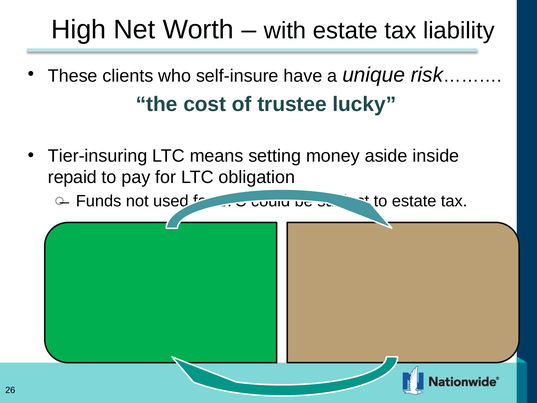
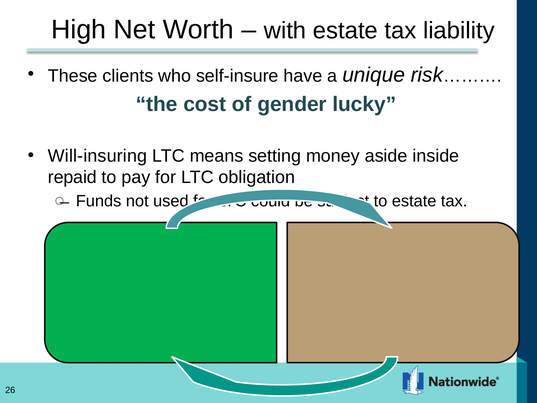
trustee: trustee -> gender (292, 104)
Tier-insuring: Tier-insuring -> Will-insuring (98, 156)
